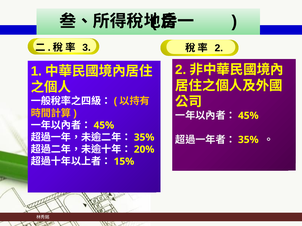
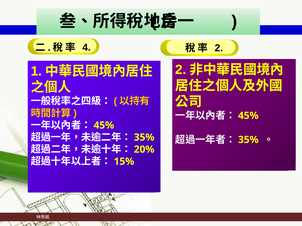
3: 3 -> 4 (87, 48)
